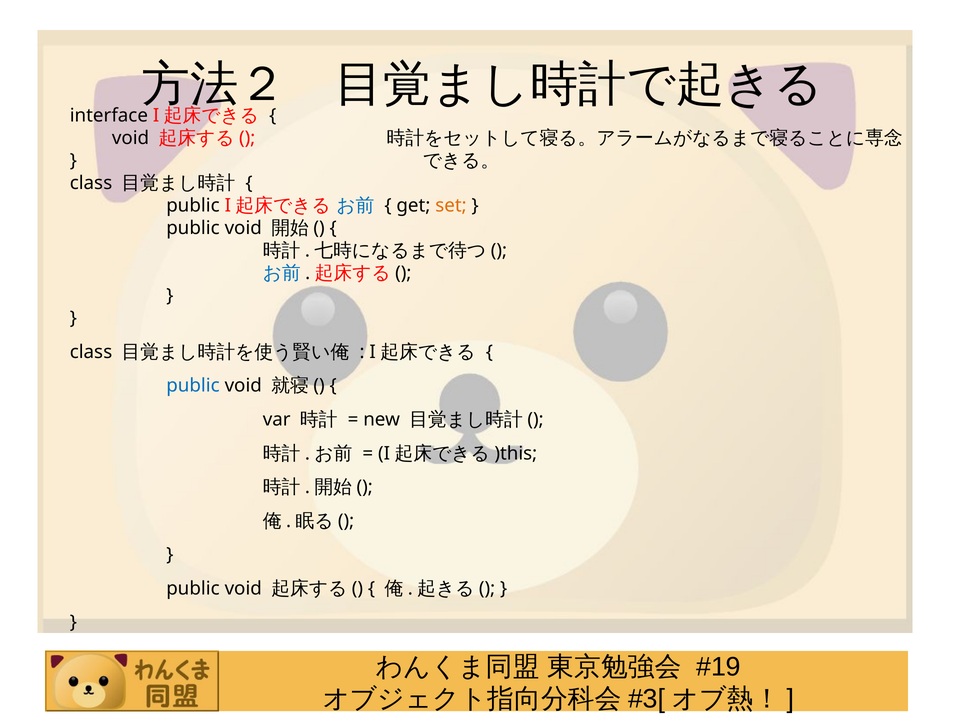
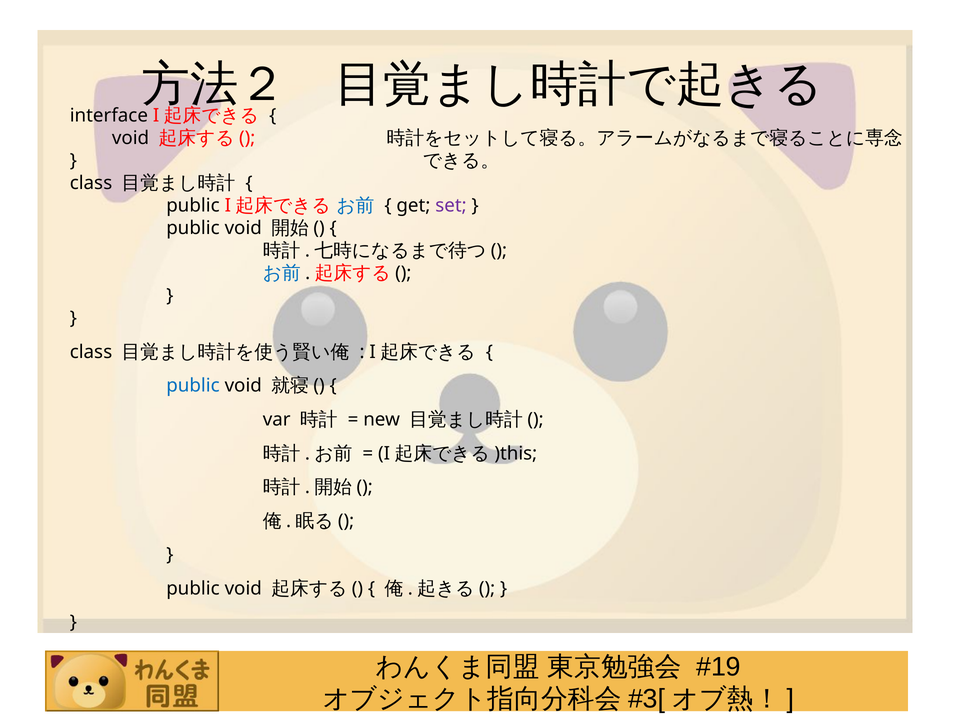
set colour: orange -> purple (451, 205)
